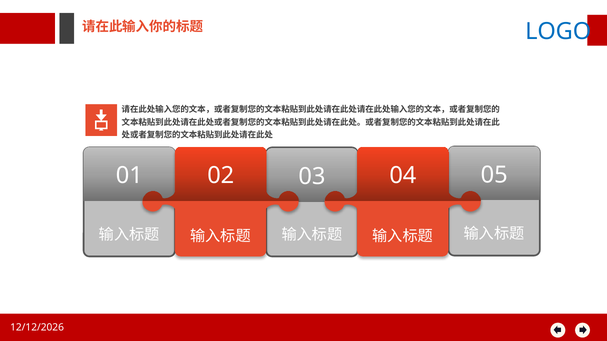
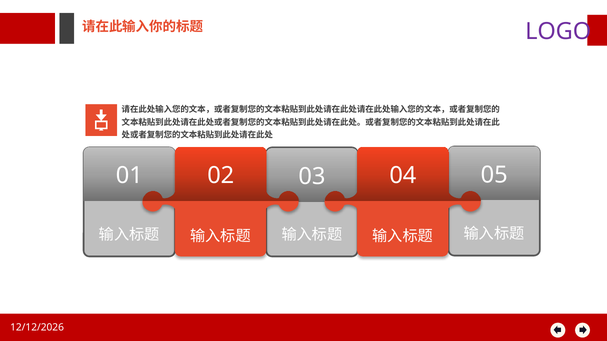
LOGO colour: blue -> purple (558, 32)
